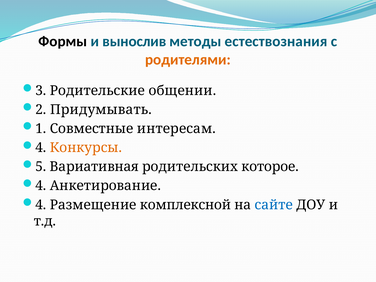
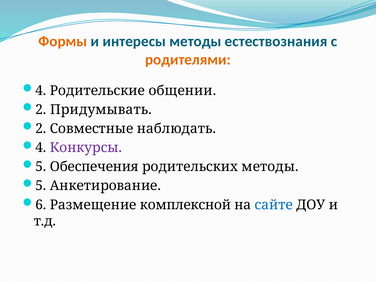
Формы colour: black -> orange (63, 41)
вынослив: вынослив -> интересы (134, 41)
3: 3 -> 4 (41, 91)
1: 1 -> 2 (41, 129)
интересам: интересам -> наблюдать (176, 129)
Конкурсы colour: orange -> purple (86, 148)
Вариативная: Вариативная -> Обеспечения (94, 167)
родительских которое: которое -> методы (270, 167)
4: 4 -> 5 (41, 186)
4: 4 -> 6 (41, 205)
